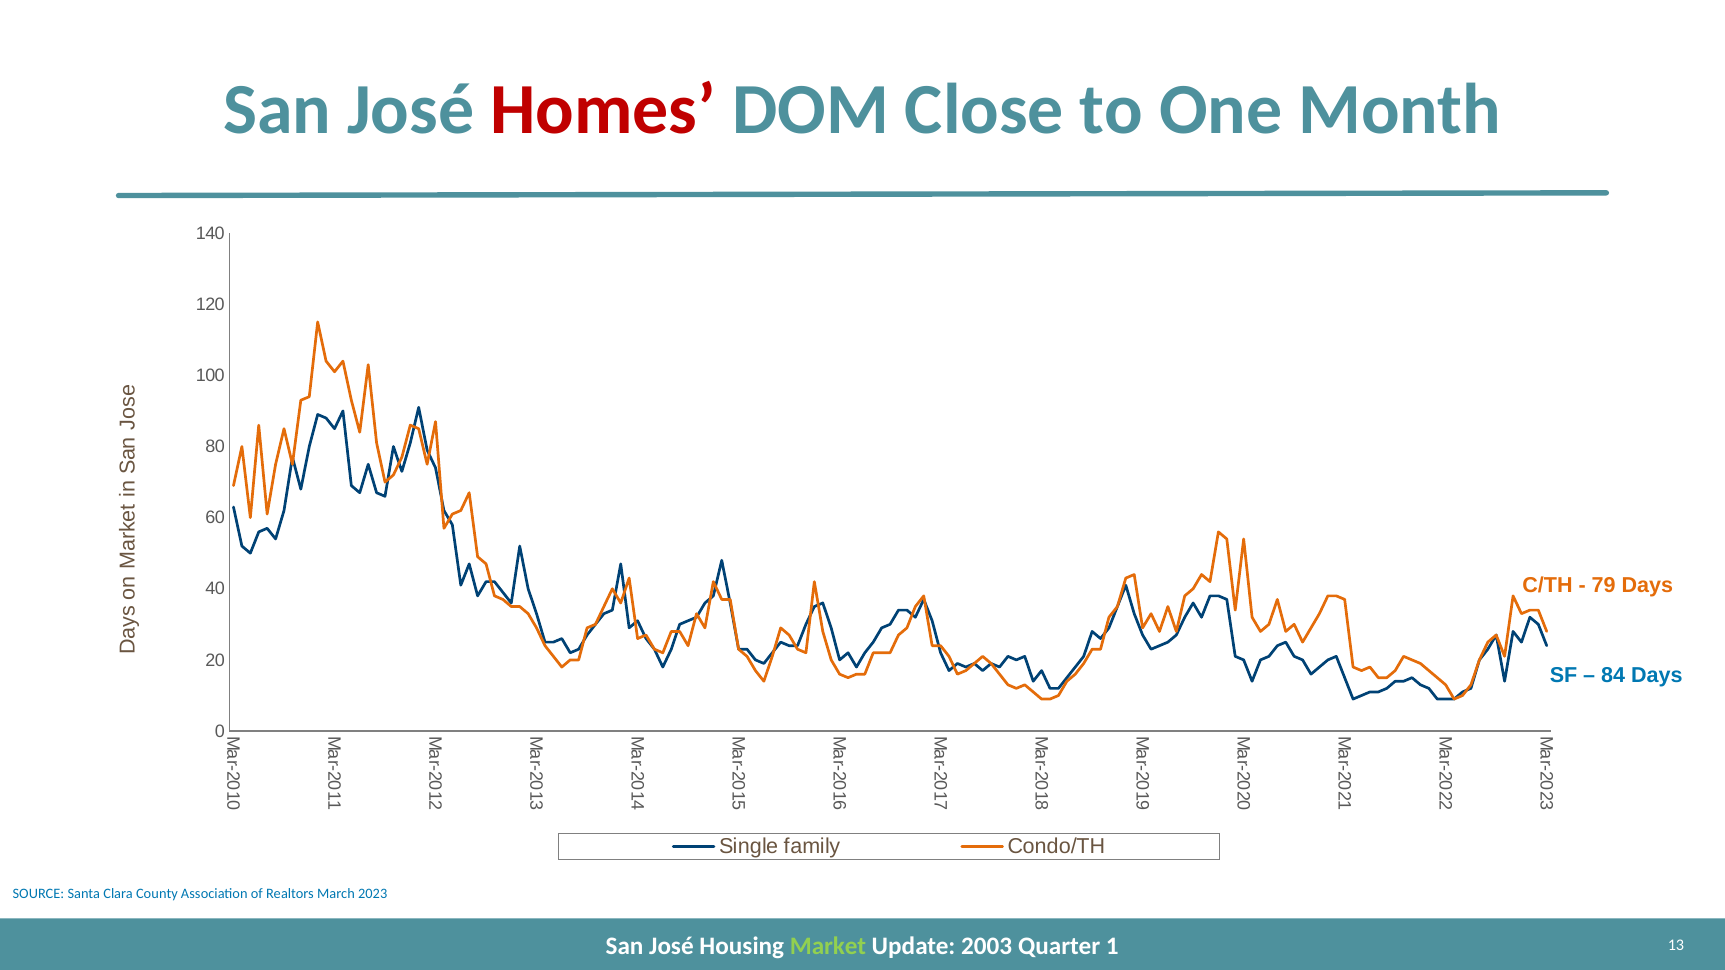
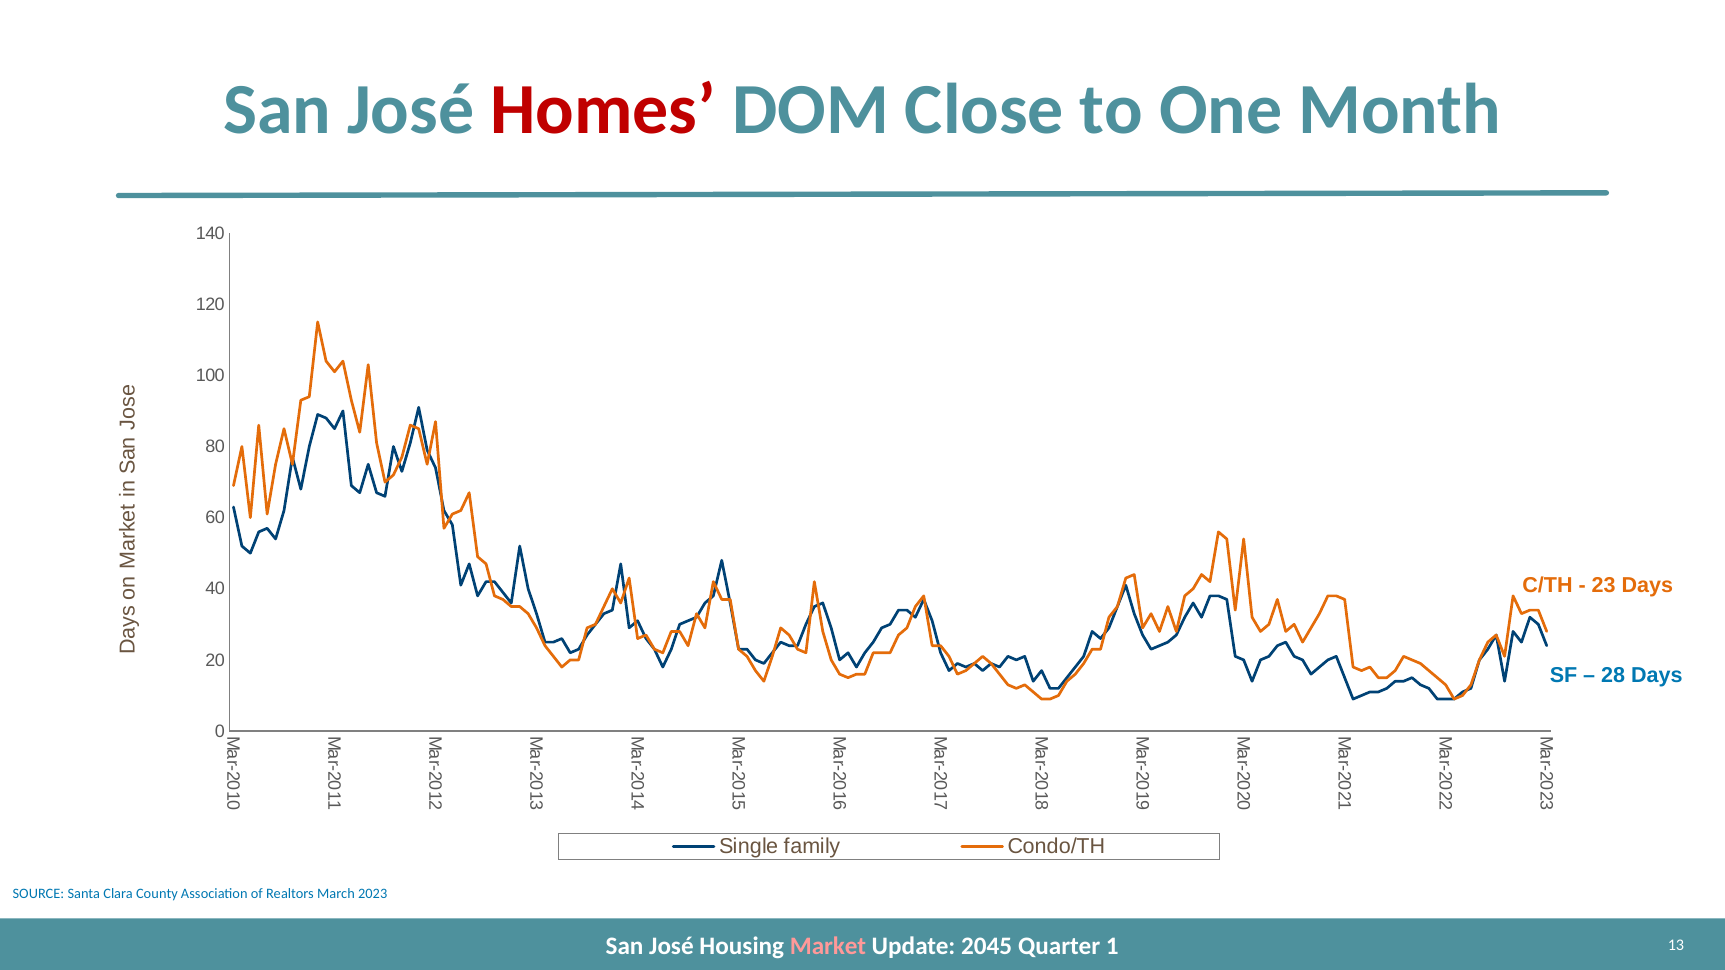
79: 79 -> 23 (1604, 586)
84: 84 -> 28 (1613, 676)
Market colour: light green -> pink (828, 946)
2003: 2003 -> 2045 (987, 946)
